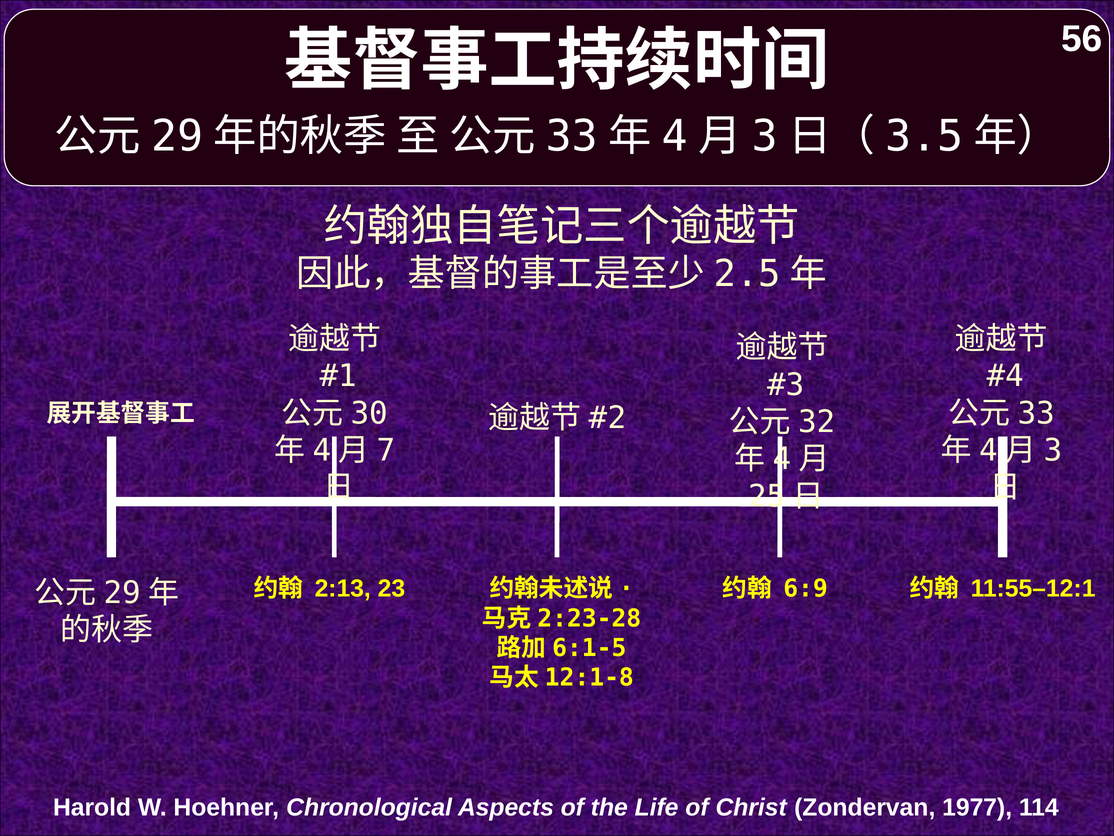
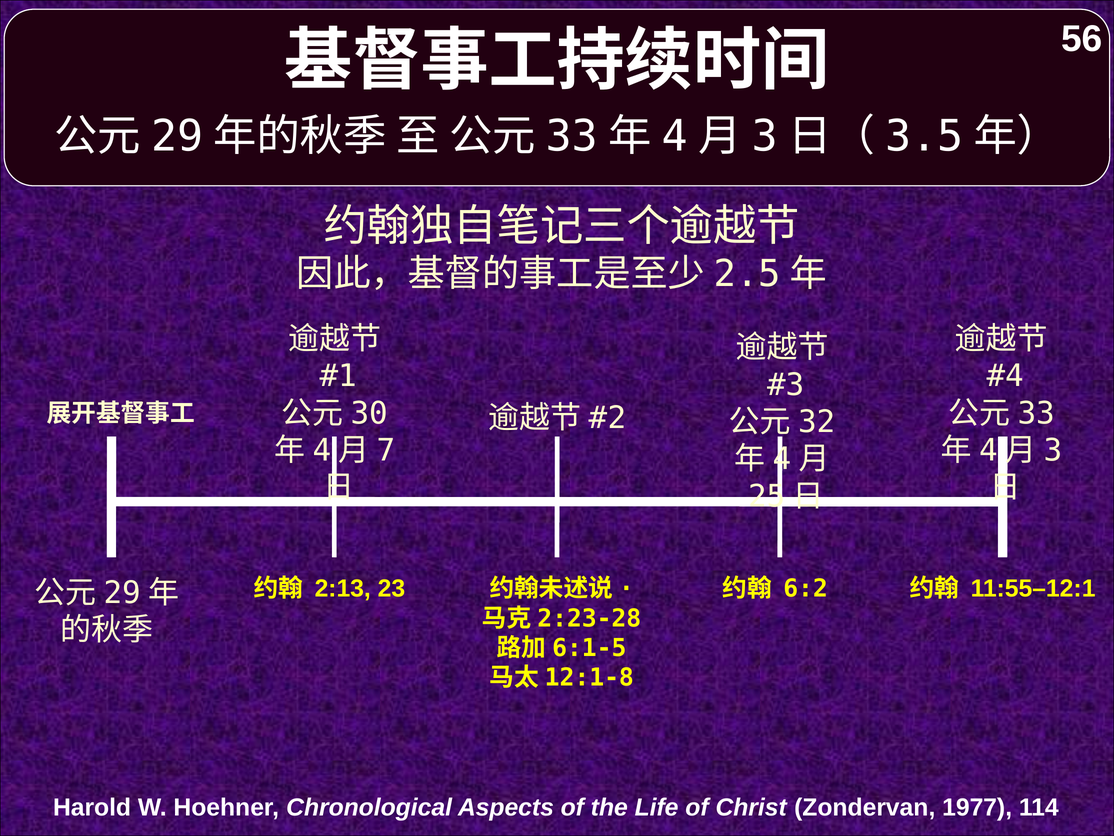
6:9: 6:9 -> 6:2 (806, 588)
